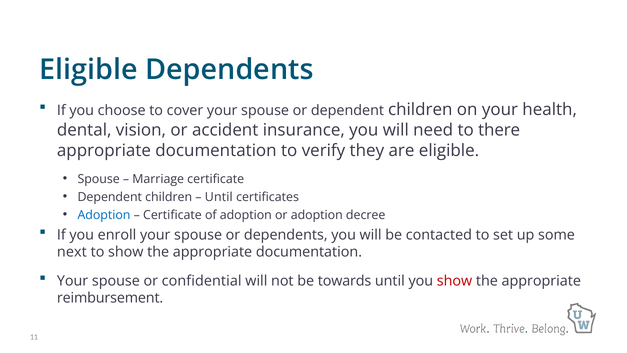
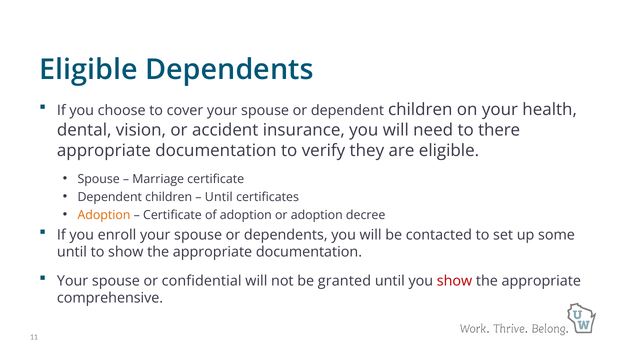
Adoption colour: blue -> orange (104, 215)
next: next -> until (72, 252)
towards: towards -> granted (344, 281)
reimbursement: reimbursement -> comprehensive (110, 298)
